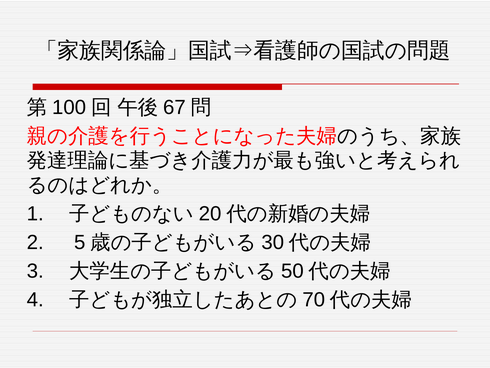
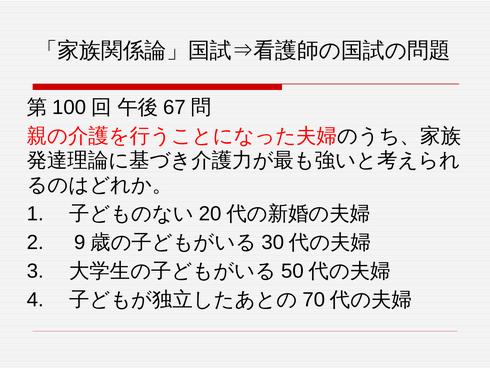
5: 5 -> 9 (80, 242)
